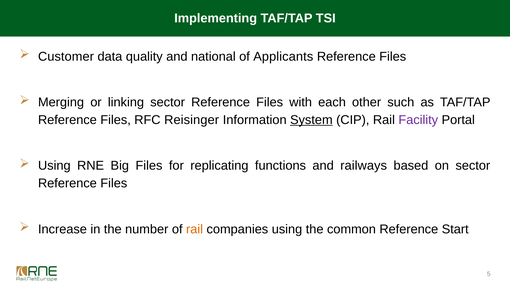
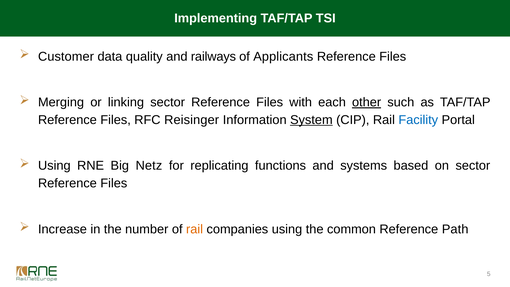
national: national -> railways (213, 56)
other underline: none -> present (367, 102)
Facility colour: purple -> blue (418, 120)
Big Files: Files -> Netz (149, 166)
railways: railways -> systems (364, 166)
Start: Start -> Path (455, 229)
